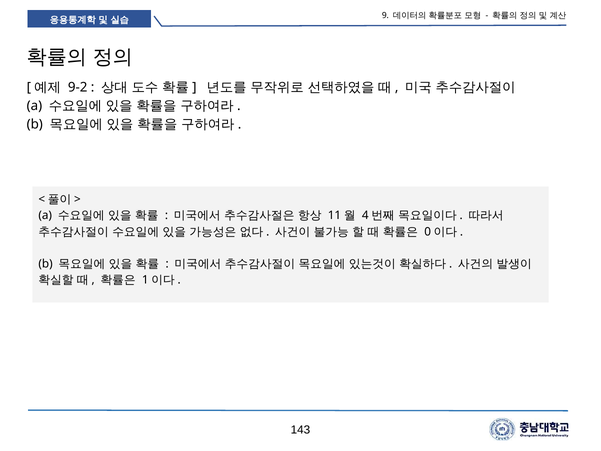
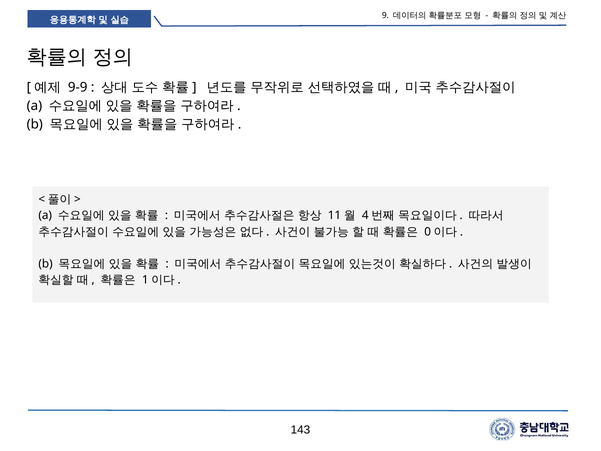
9-2: 9-2 -> 9-9 (78, 87)
